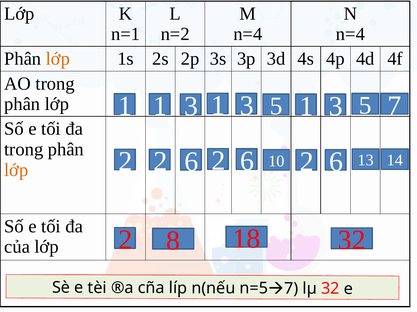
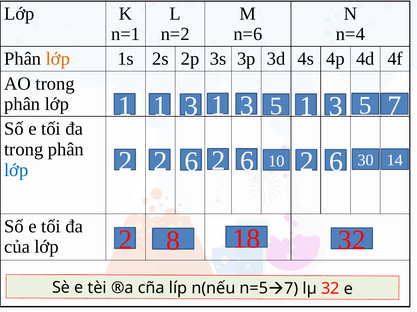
n=4: n=4 -> n=6 (248, 34)
13: 13 -> 30 (366, 161)
lớp colour: orange -> blue (16, 170)
